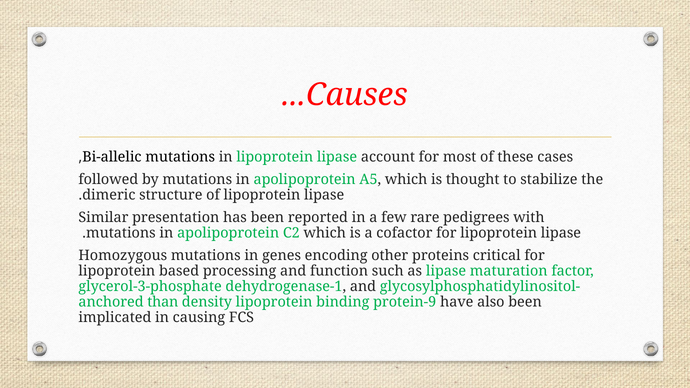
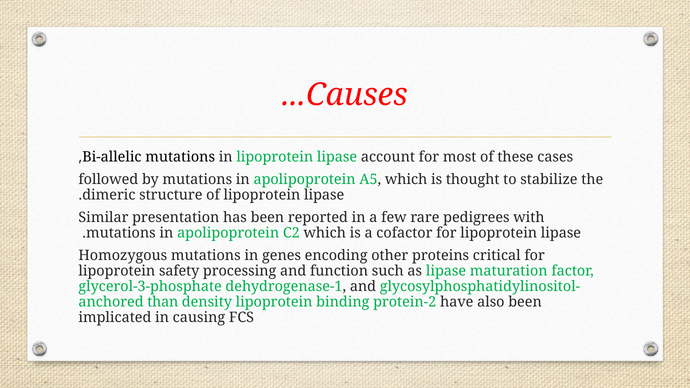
based: based -> safety (179, 271)
protein-9: protein-9 -> protein-2 (405, 302)
